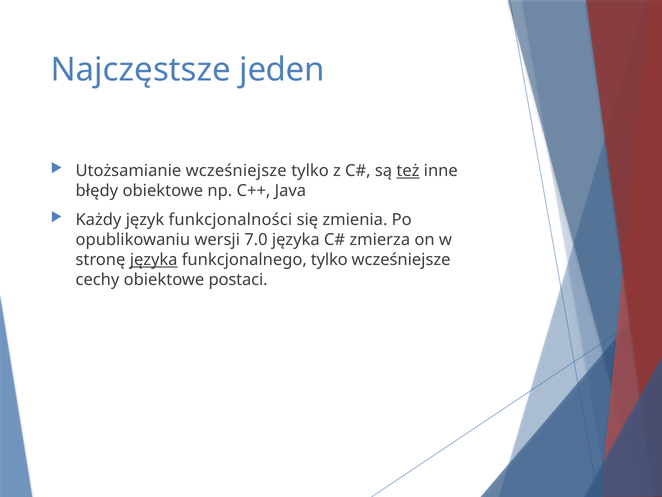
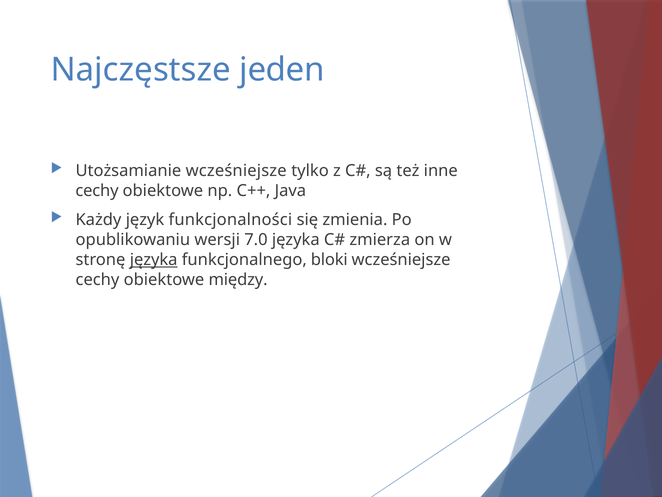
też underline: present -> none (408, 171)
błędy: błędy -> cechy (97, 191)
funkcjonalnego tylko: tylko -> bloki (329, 259)
postaci: postaci -> między (238, 279)
